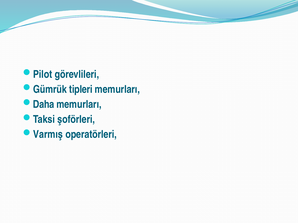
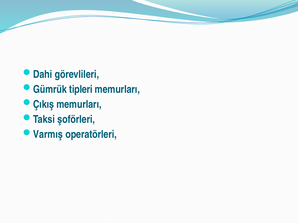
Pilot: Pilot -> Dahi (43, 74)
Daha: Daha -> Çıkış (44, 105)
